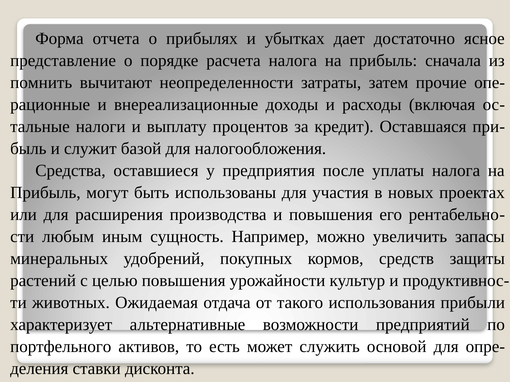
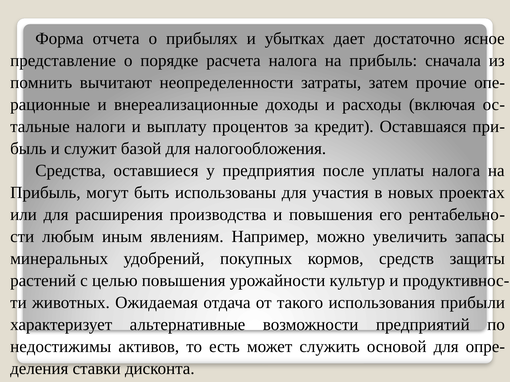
сущность: сущность -> явлениям (187, 237)
портфельного: портфельного -> недостижимы (61, 347)
